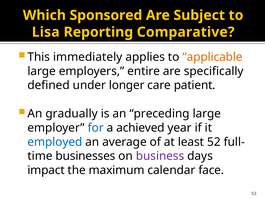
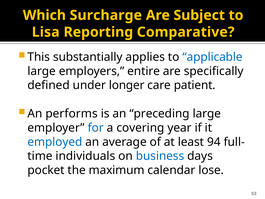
Sponsored: Sponsored -> Surcharge (106, 15)
immediately: immediately -> substantially (88, 57)
applicable colour: orange -> blue (213, 57)
gradually: gradually -> performs (72, 113)
achieved: achieved -> covering (140, 128)
52: 52 -> 94 (214, 142)
businesses: businesses -> individuals (85, 156)
business colour: purple -> blue (160, 156)
impact: impact -> pocket (46, 170)
face: face -> lose (211, 170)
